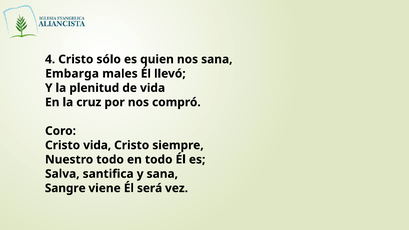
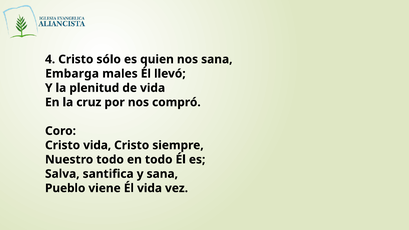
Sangre: Sangre -> Pueblo (65, 188)
Él será: será -> vida (150, 188)
